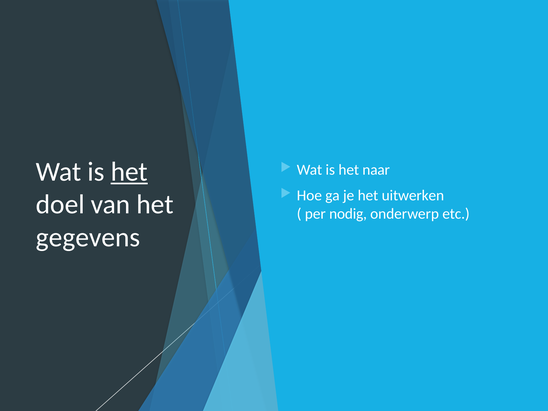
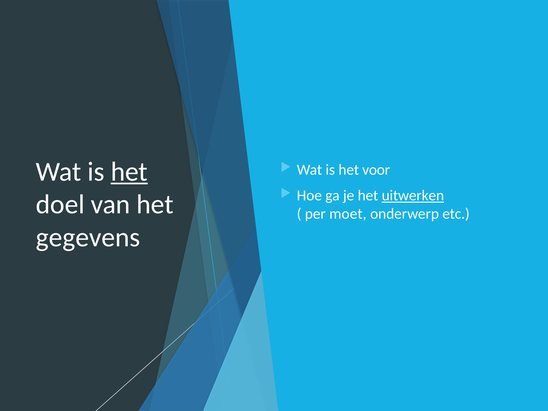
naar: naar -> voor (376, 170)
uitwerken underline: none -> present (413, 196)
nodig: nodig -> moet (348, 214)
